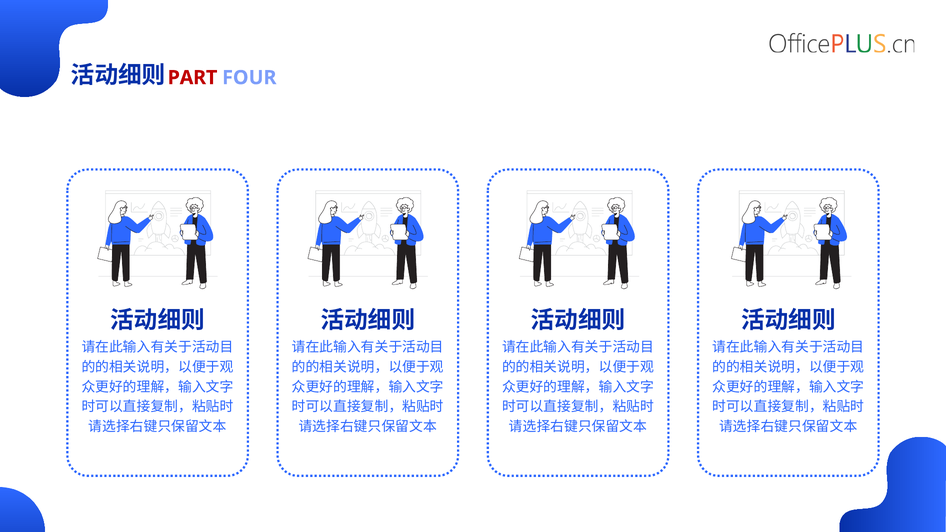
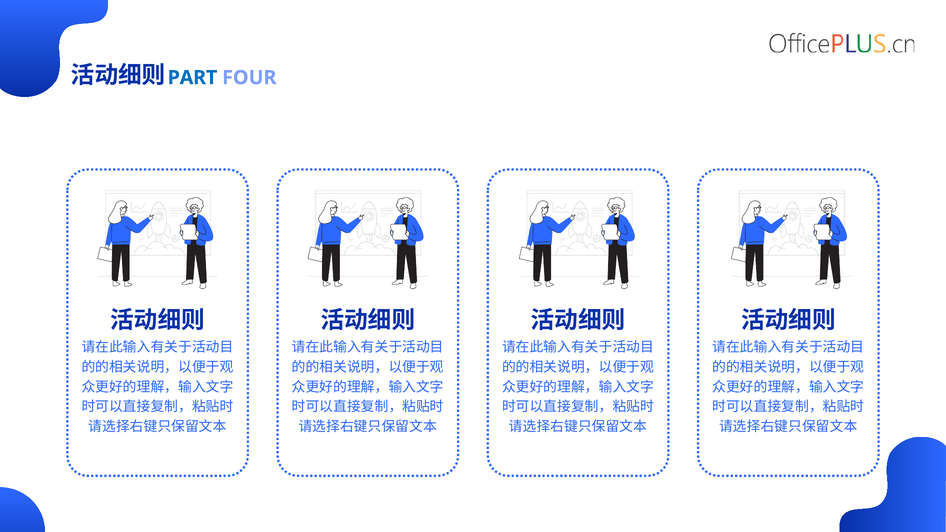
PART colour: red -> blue (192, 78)
